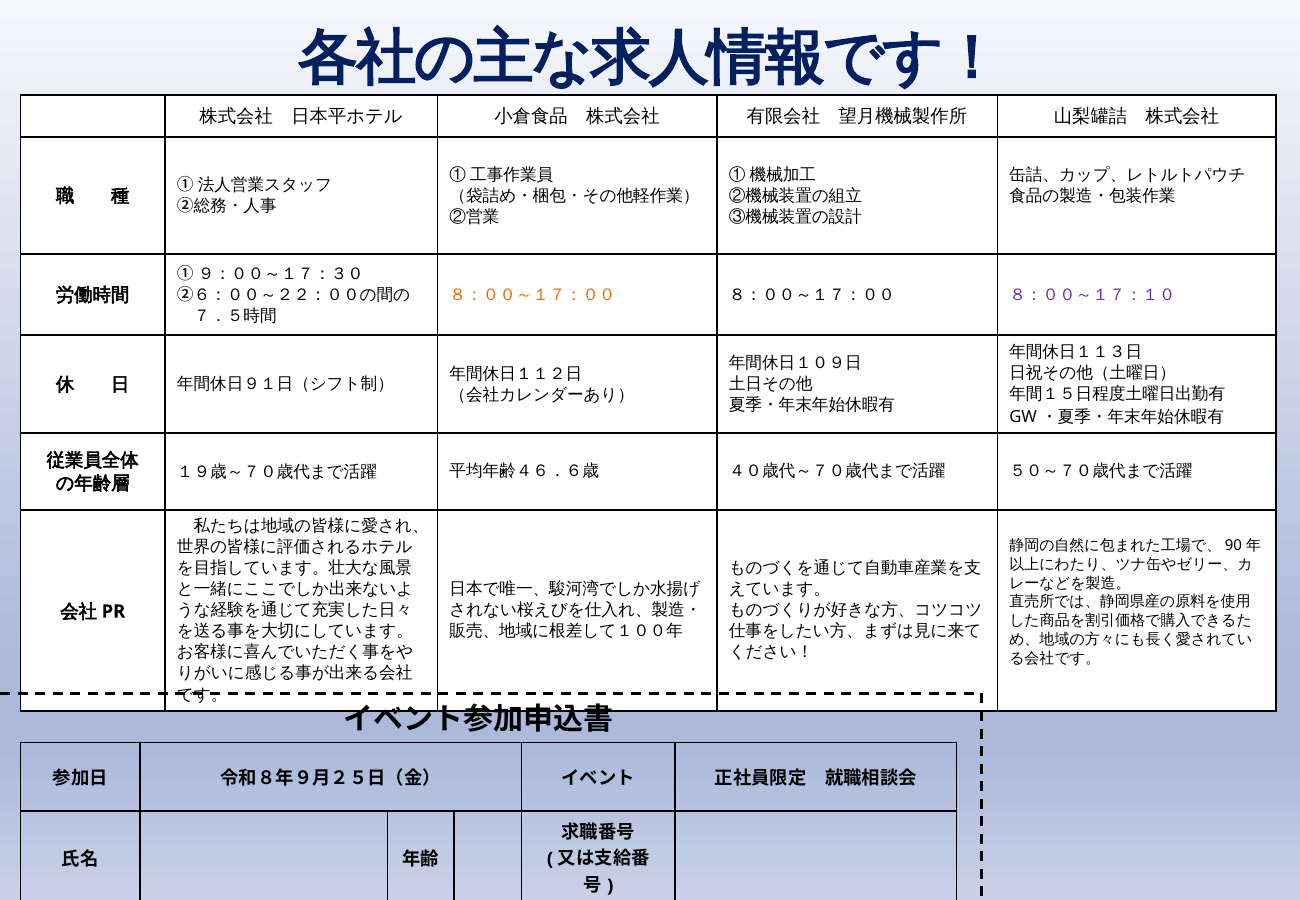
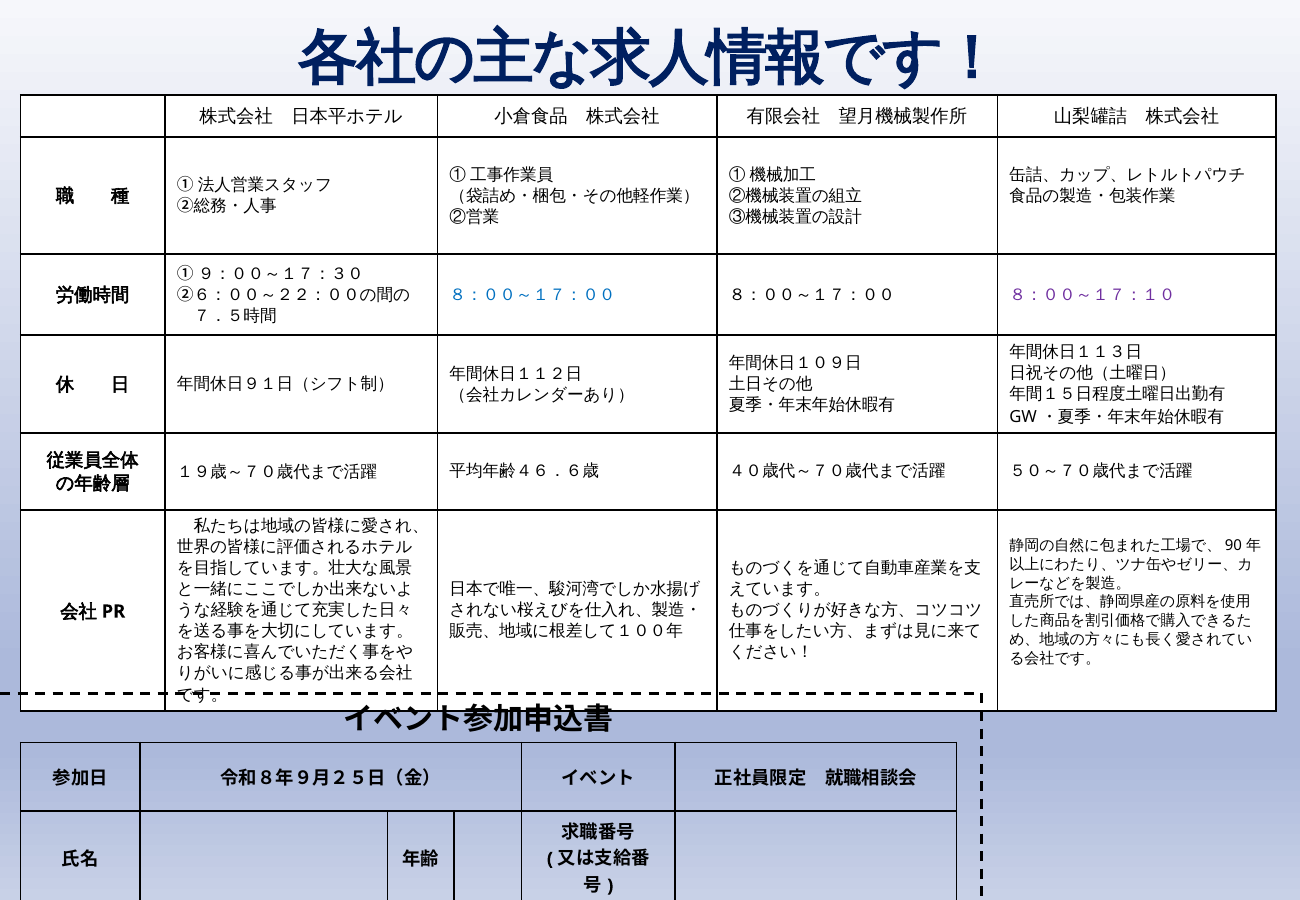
８：００～１７：００ colour: orange -> blue (533, 295)
